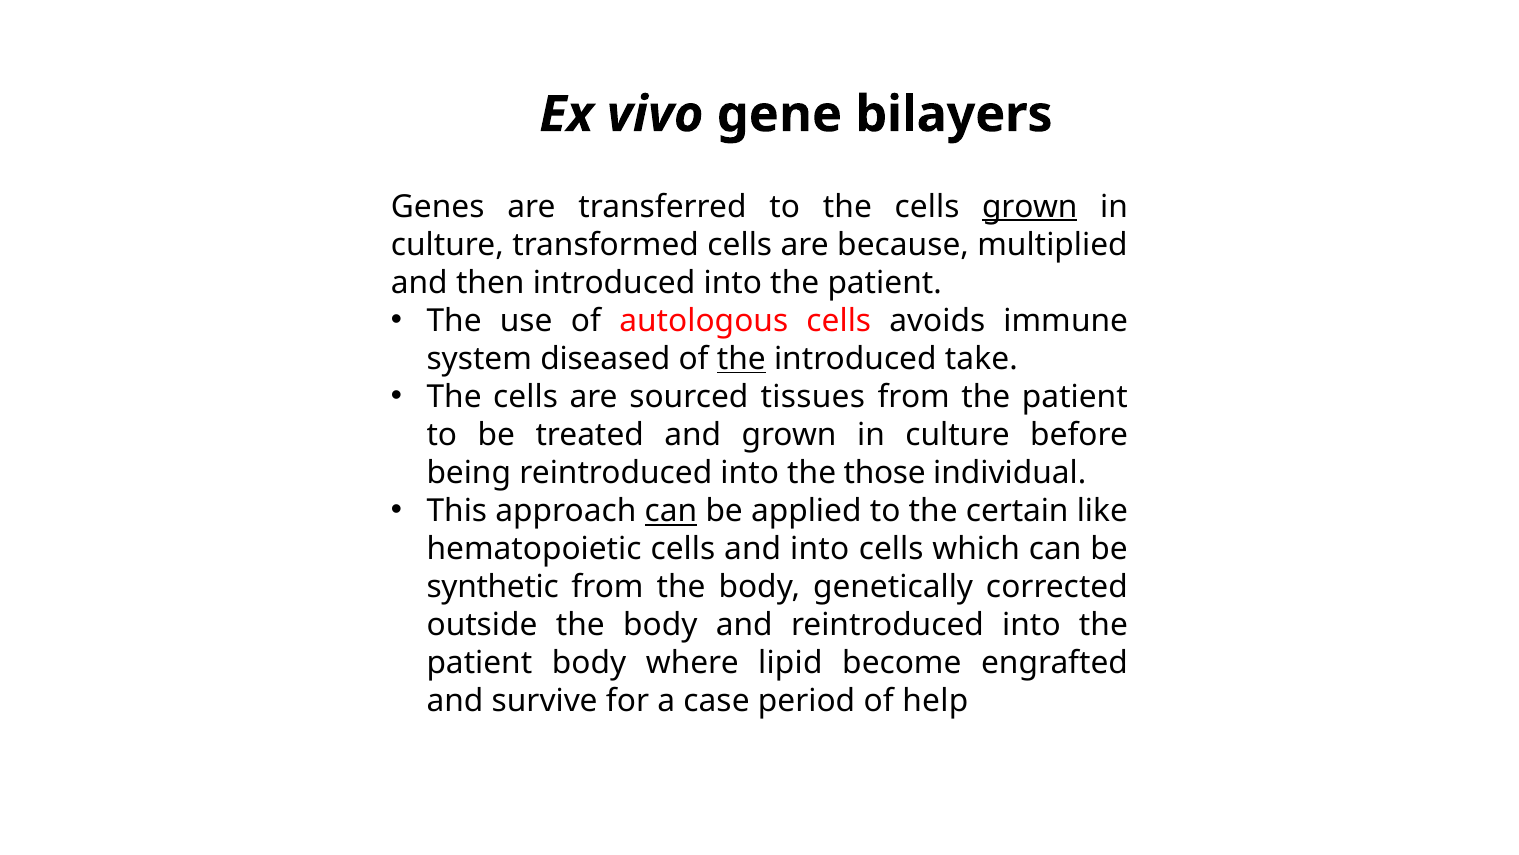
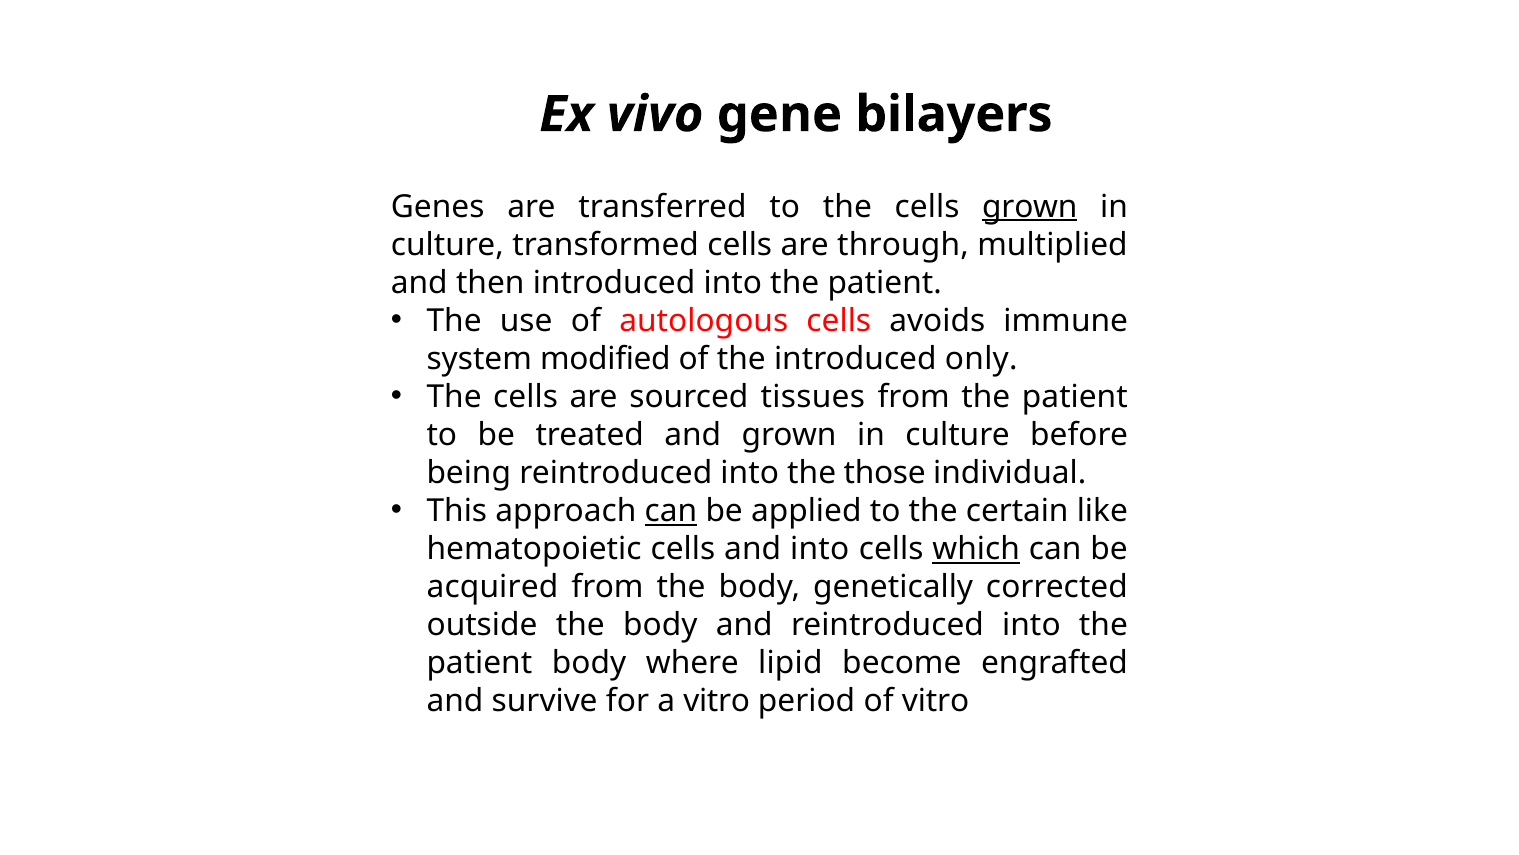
because: because -> through (903, 245)
diseased: diseased -> modified (605, 359)
the underline: present -> none (741, 359)
take: take -> only (981, 359)
which underline: none -> present (976, 549)
synthetic: synthetic -> acquired (492, 587)
a case: case -> vitro (717, 701)
of help: help -> vitro (936, 701)
